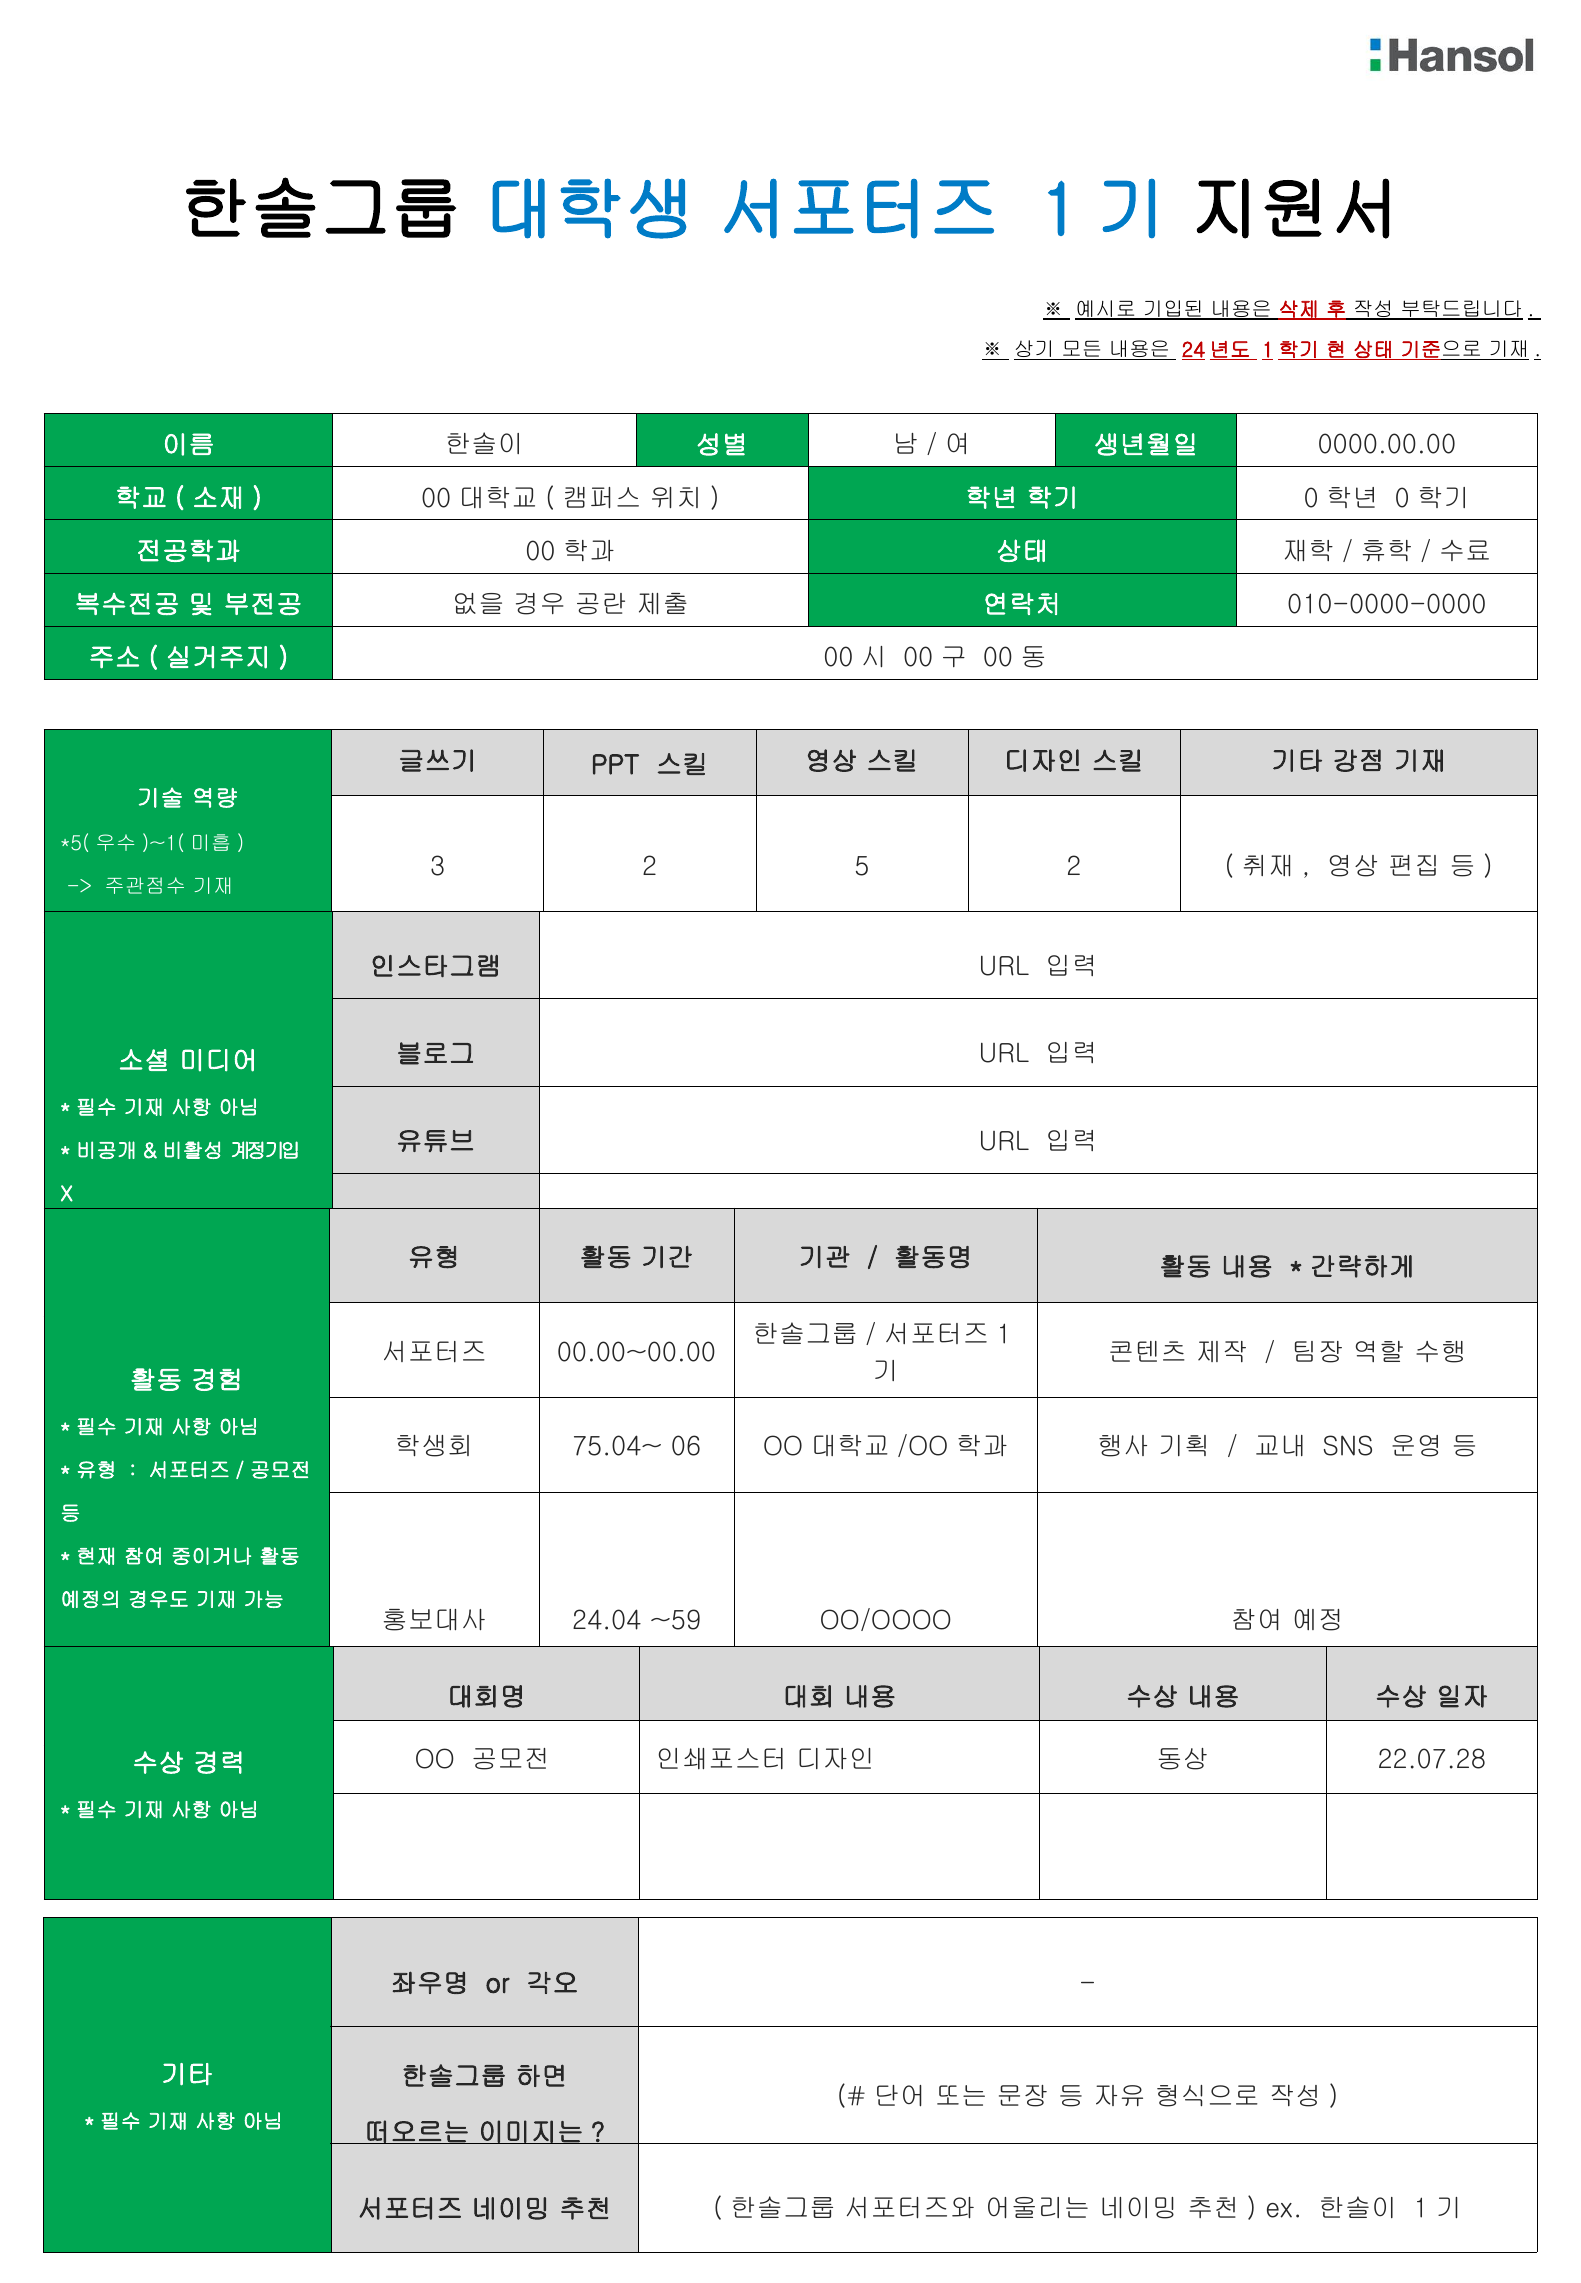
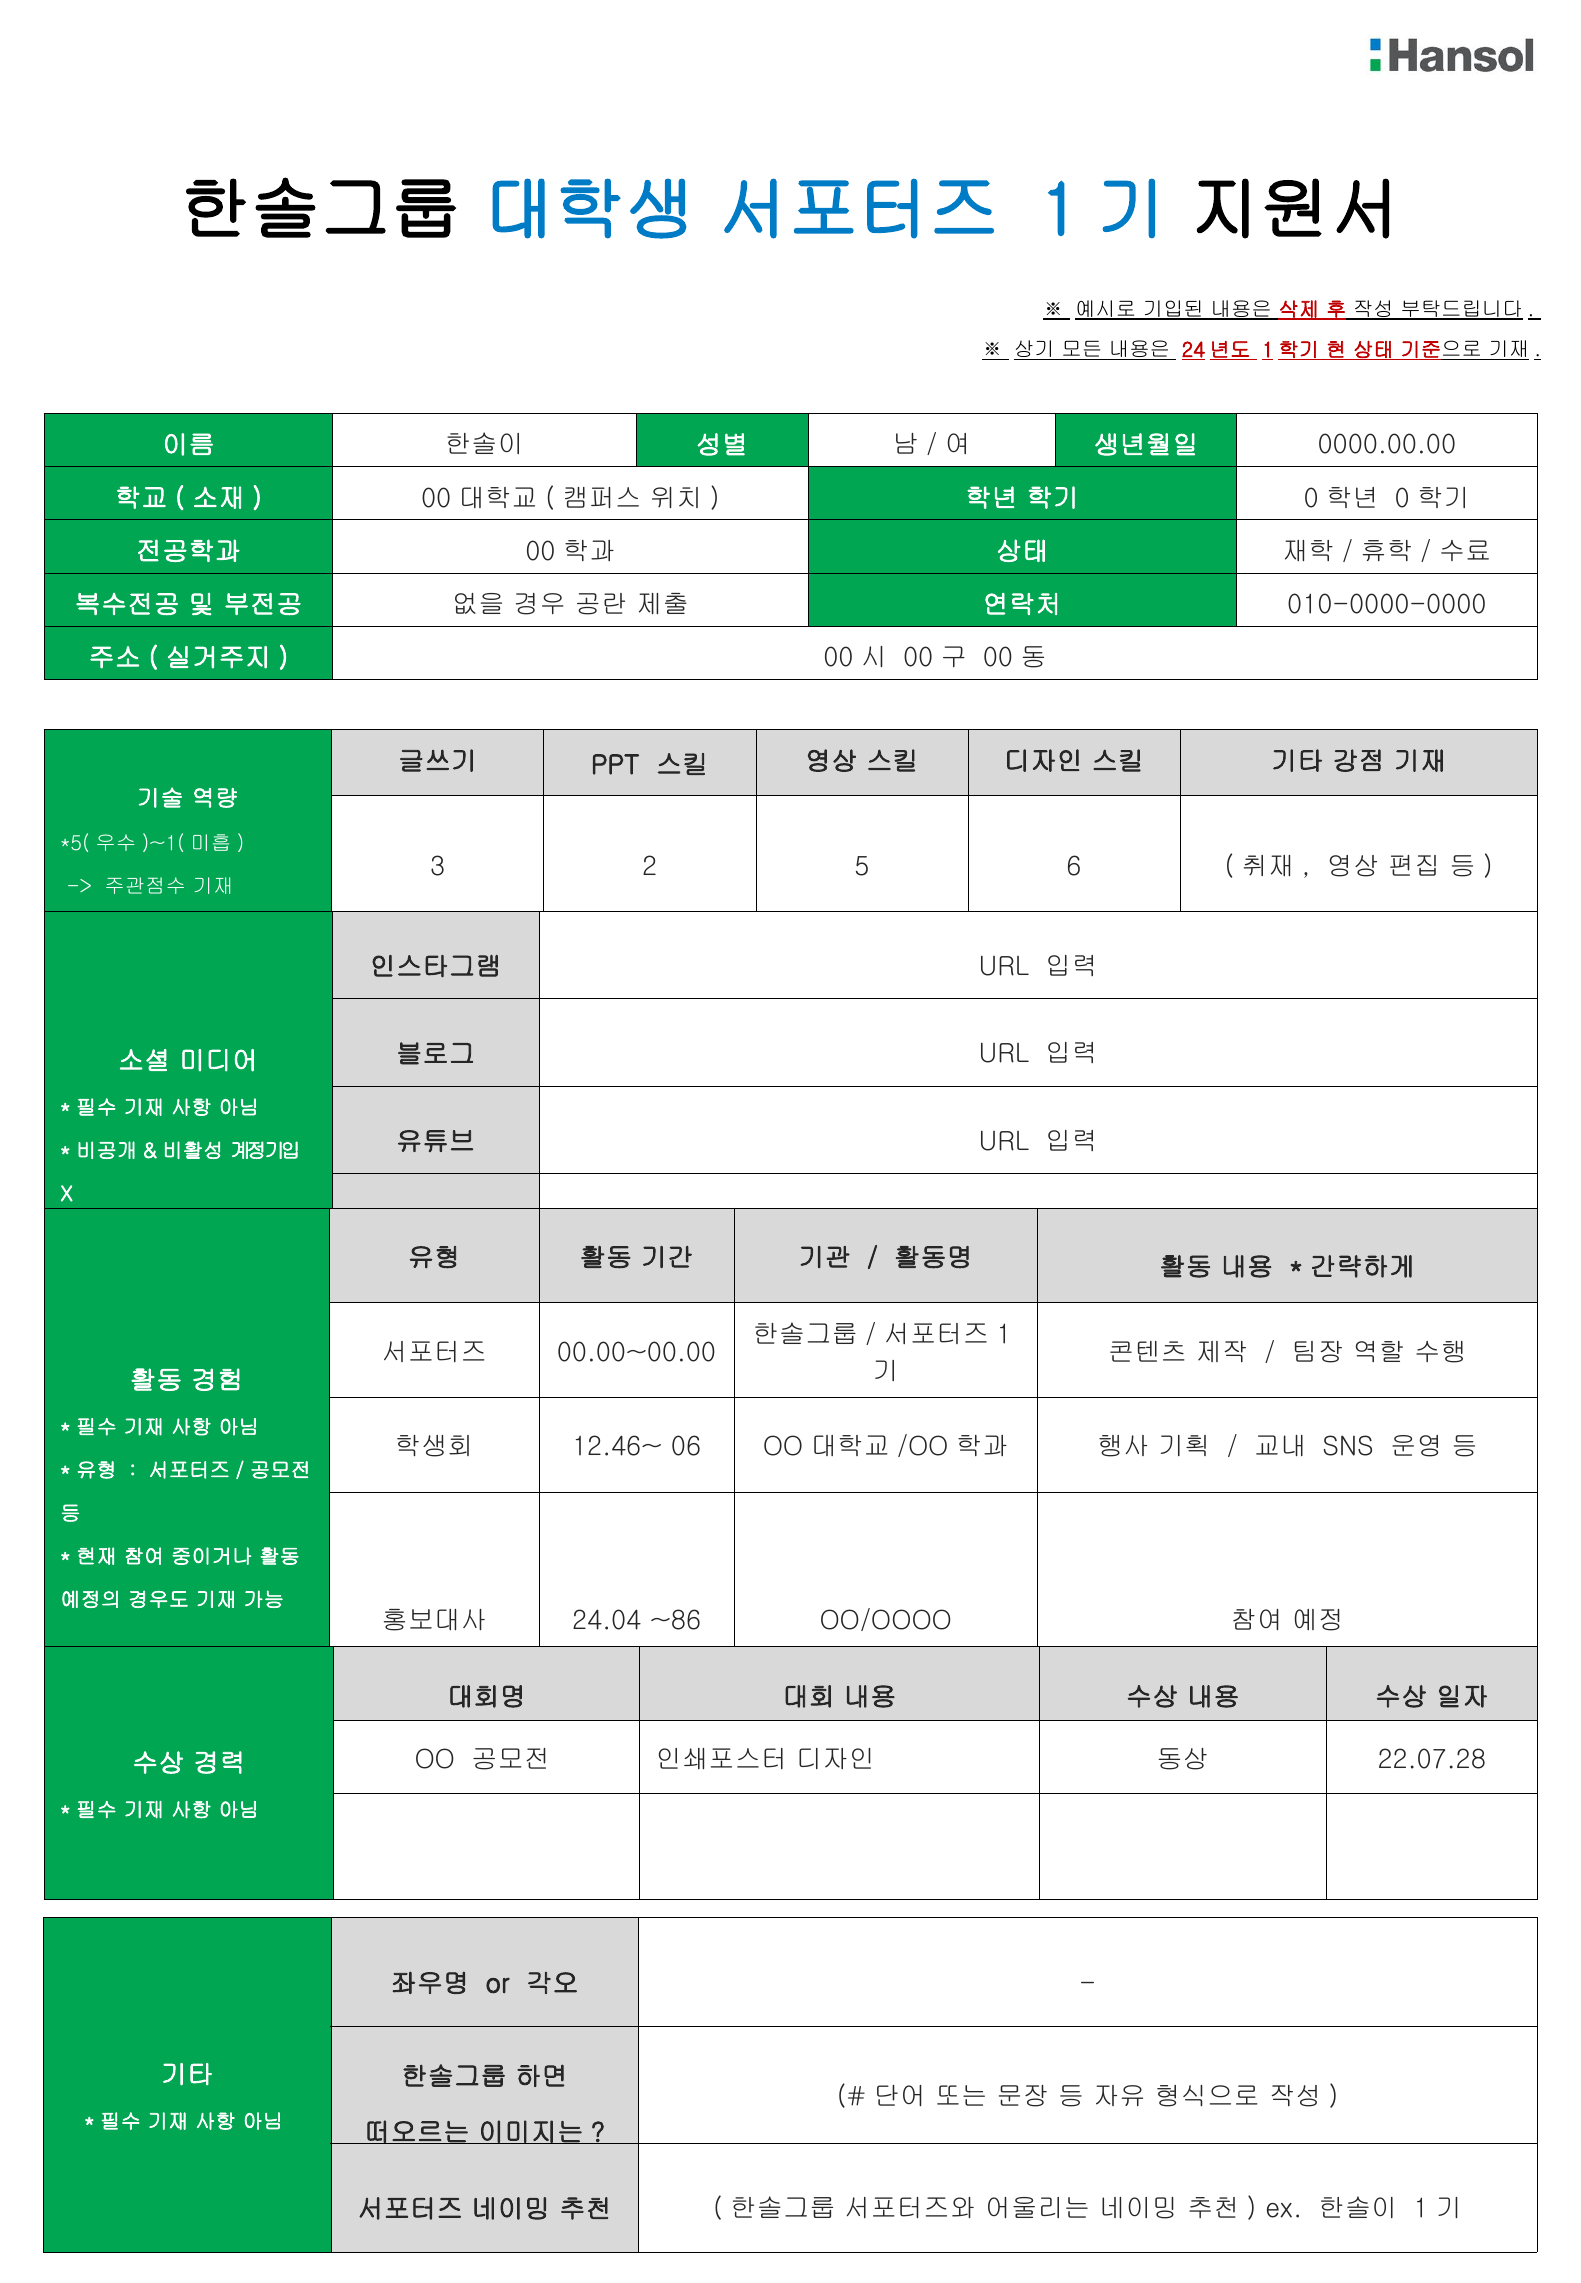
5 2: 2 -> 6 (1074, 867)
75.04~: 75.04~ -> 12.46~ (617, 1448)
~59: ~59 -> ~86 (676, 1622)
